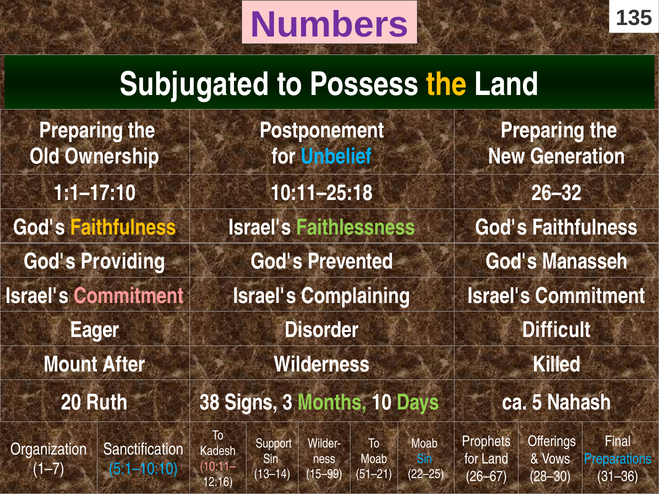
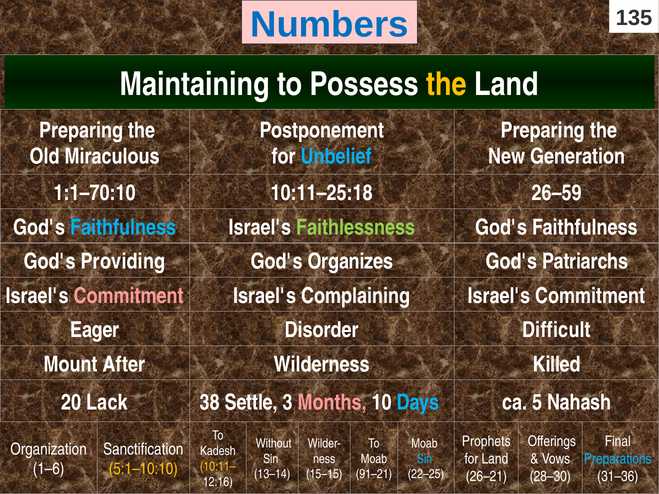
Numbers colour: purple -> blue (329, 25)
Subjugated: Subjugated -> Maintaining (195, 84)
Ownership: Ownership -> Miraculous (112, 157)
1:1–17:10: 1:1–17:10 -> 1:1–70:10 (95, 193)
26–32: 26–32 -> 26–59 (557, 193)
Faithfulness colour: yellow -> light blue (123, 228)
Prevented: Prevented -> Organizes (350, 262)
Manasseh: Manasseh -> Patriarchs (585, 262)
Ruth: Ruth -> Lack (107, 403)
Signs: Signs -> Settle (251, 403)
Months colour: light green -> pink (332, 403)
Days colour: light green -> light blue (418, 403)
Support: Support -> Without (274, 444)
10:11– colour: pink -> yellow (218, 467)
1–7: 1–7 -> 1–6 (49, 469)
5:1–10:10 colour: light blue -> yellow (143, 469)
15–99: 15–99 -> 15–15 (324, 474)
51–21: 51–21 -> 91–21 (374, 474)
26–67: 26–67 -> 26–21 (486, 477)
